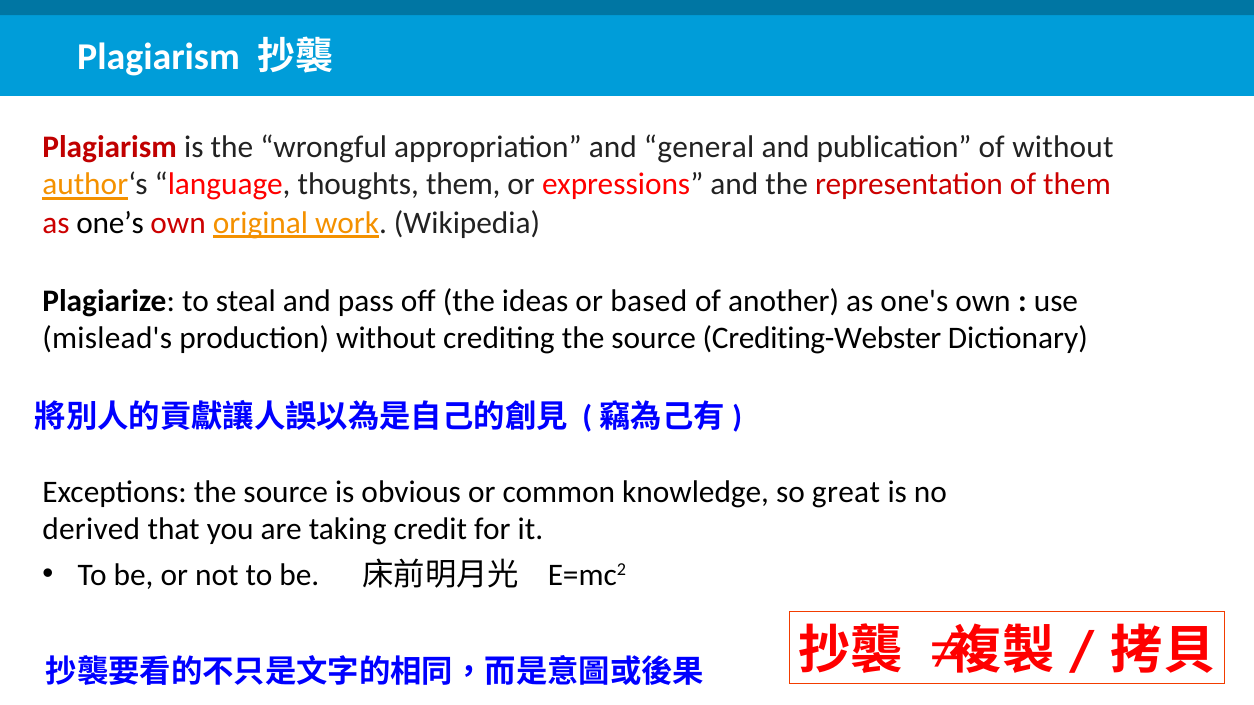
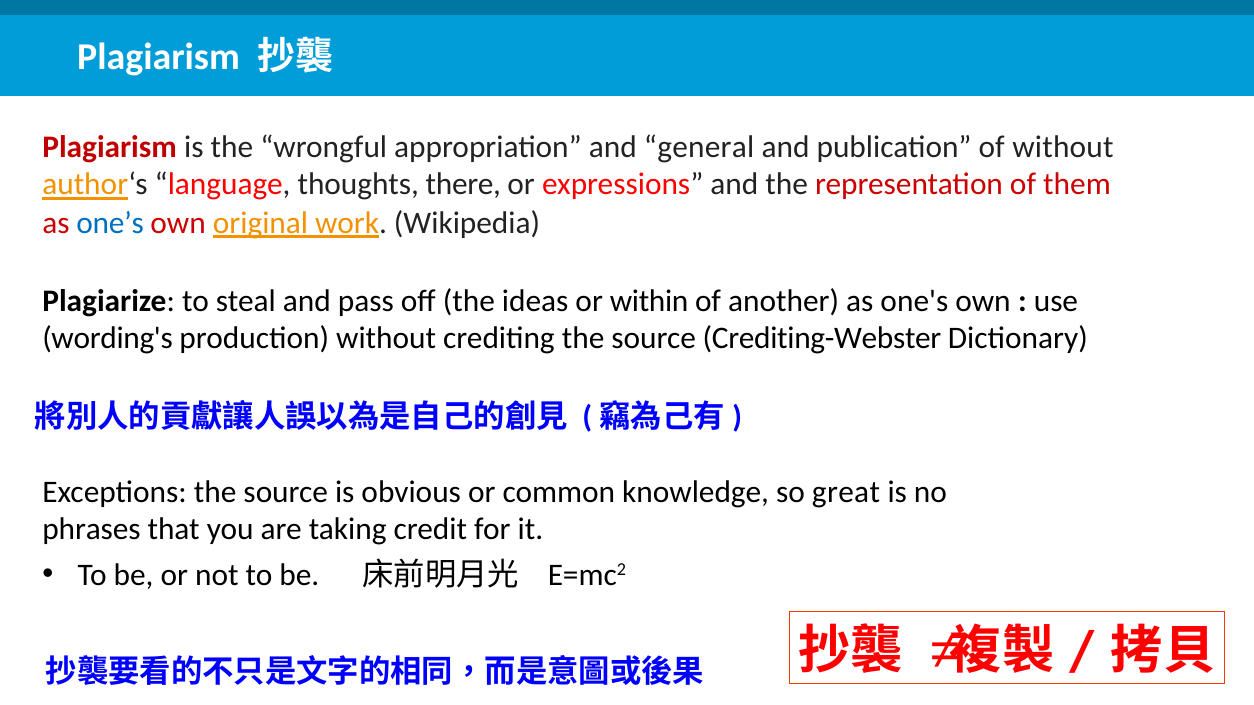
thoughts them: them -> there (463, 185)
one’s colour: black -> blue (110, 223)
based: based -> within (649, 301)
mislead's: mislead's -> wording's (108, 339)
derived: derived -> phrases (91, 530)
